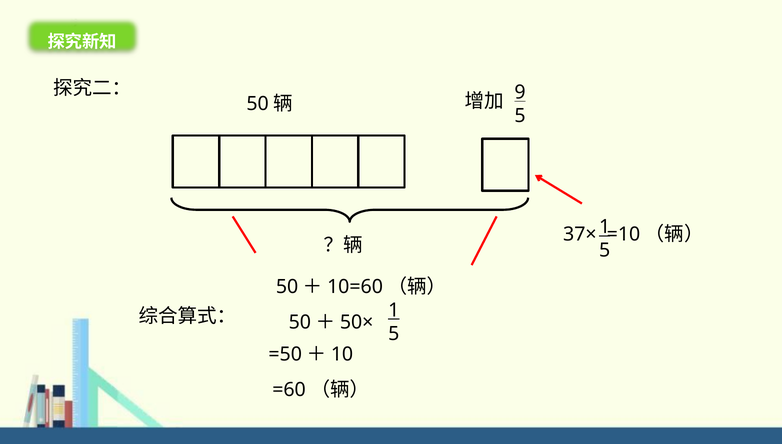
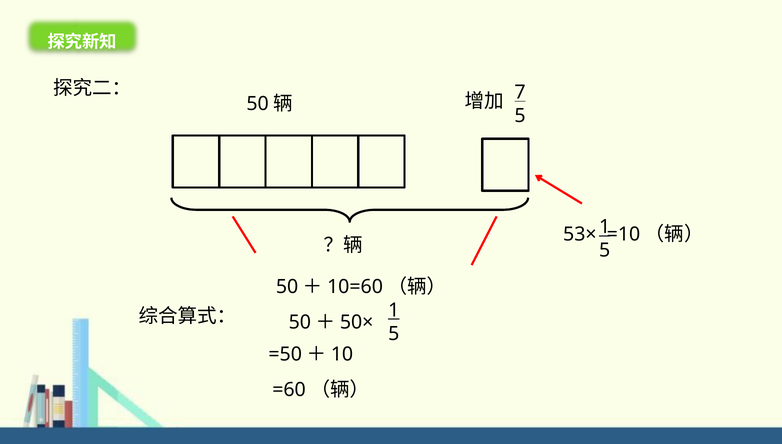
9: 9 -> 7 (520, 92)
37×: 37× -> 53× (580, 234)
